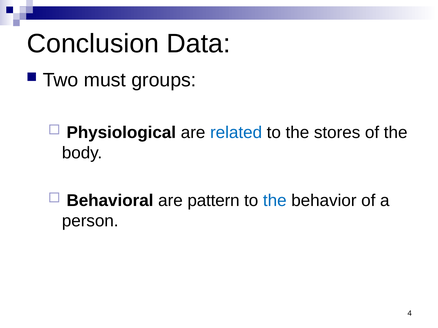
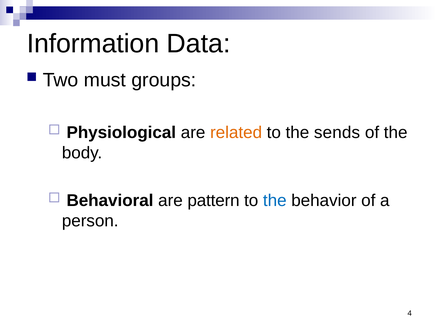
Conclusion: Conclusion -> Information (93, 44)
related colour: blue -> orange (236, 133)
stores: stores -> sends (337, 133)
